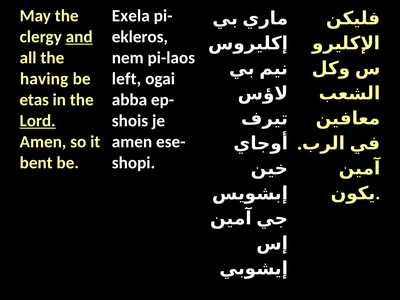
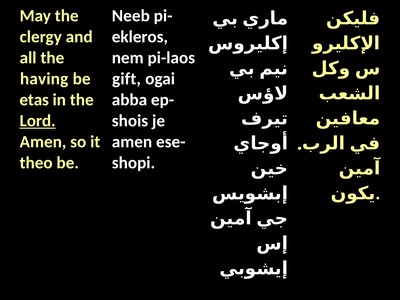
Exela: Exela -> Neeb (131, 16)
and underline: present -> none (79, 37)
left: left -> gift (126, 79)
bent: bent -> theo (36, 163)
